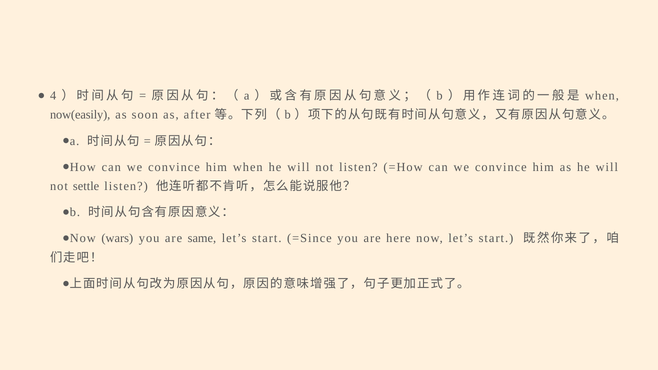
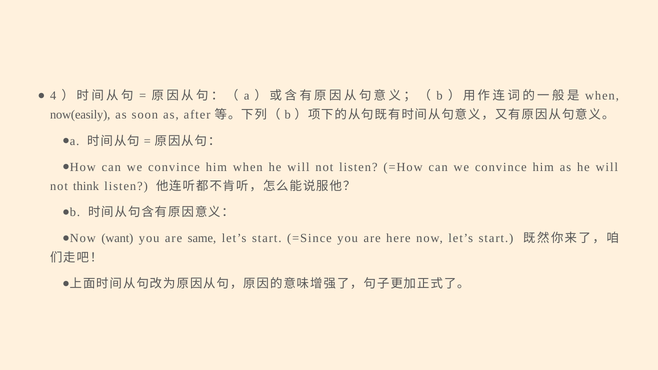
settle: settle -> think (86, 186)
wars: wars -> want (117, 238)
